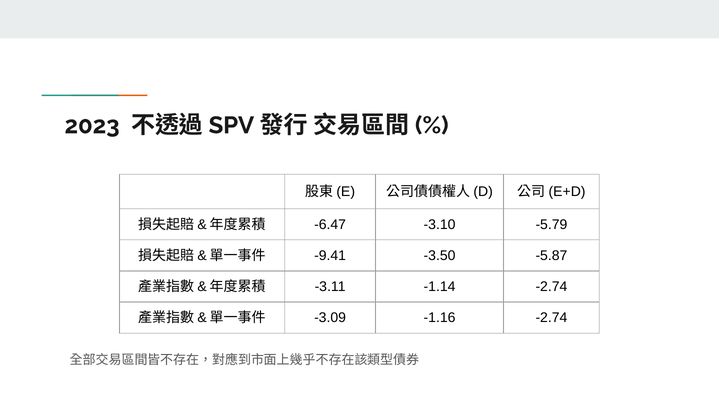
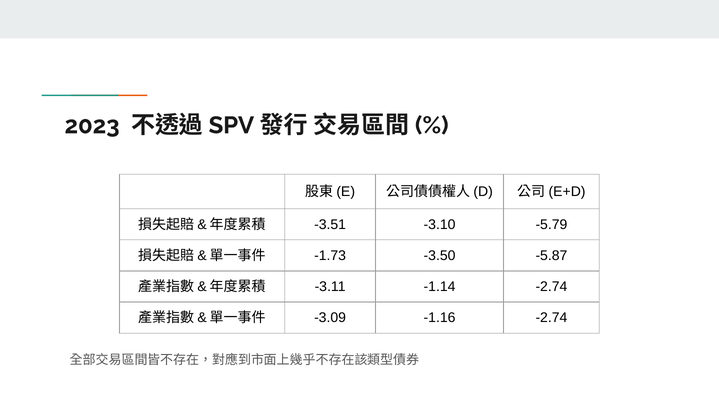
-6.47: -6.47 -> -3.51 (330, 225)
-9.41: -9.41 -> -1.73 (330, 256)
